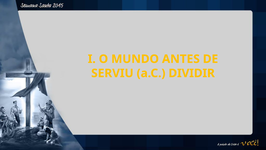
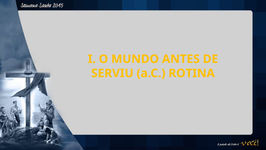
DIVIDIR: DIVIDIR -> ROTINA (192, 73)
